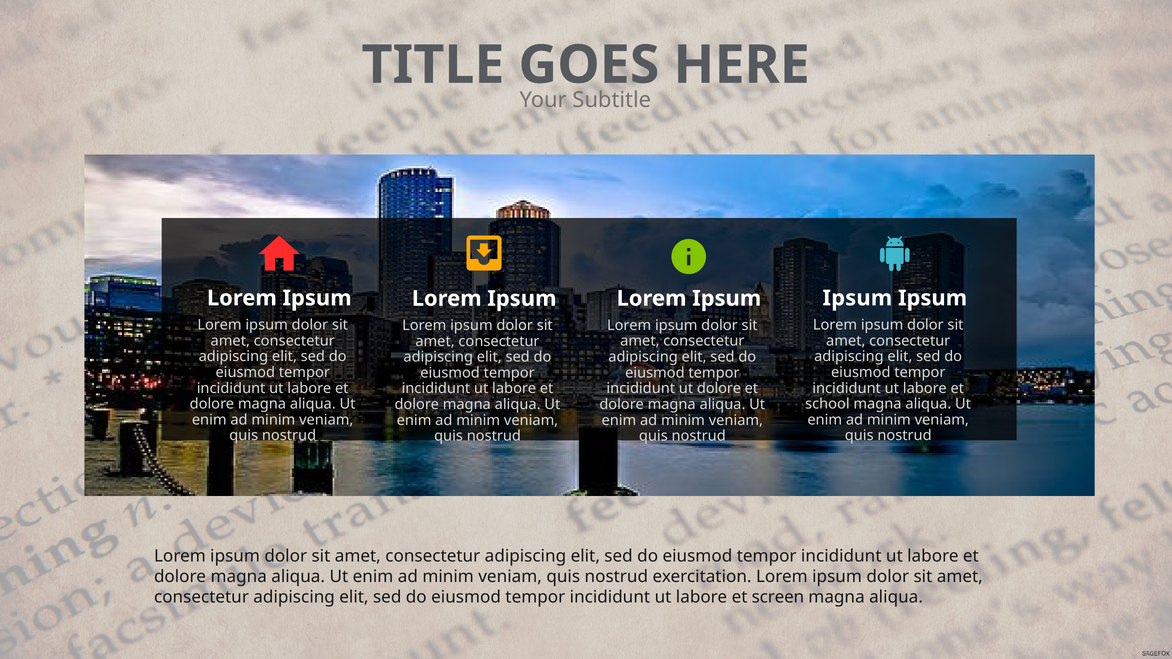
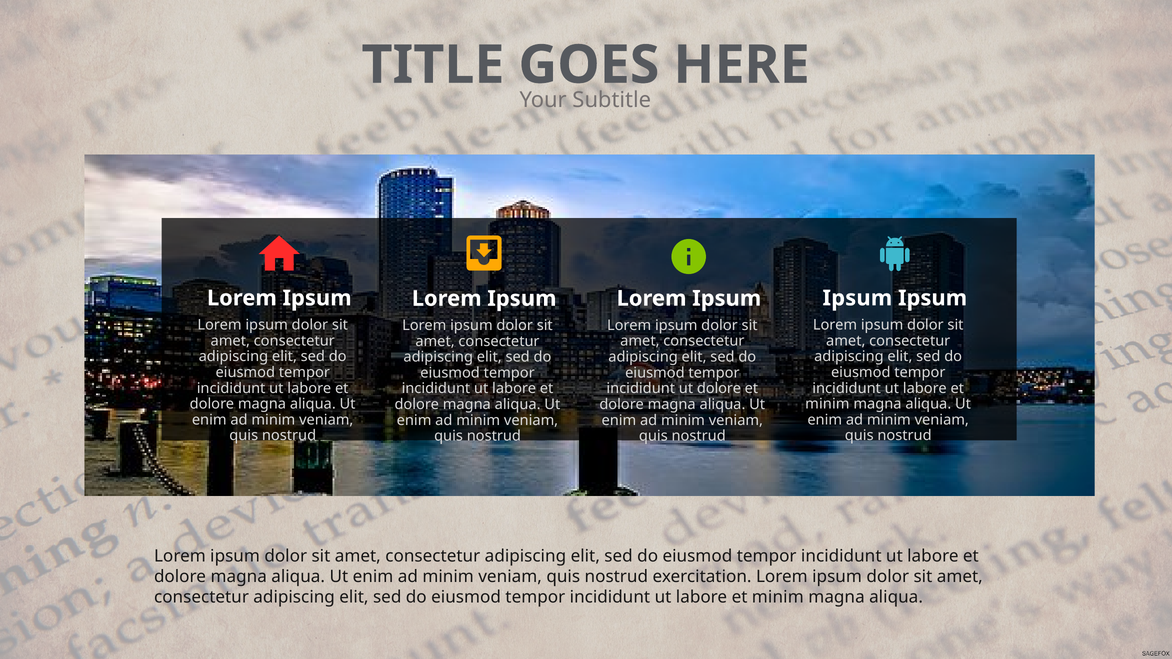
school: school -> minim (827, 404)
screen: screen -> minim (778, 597)
